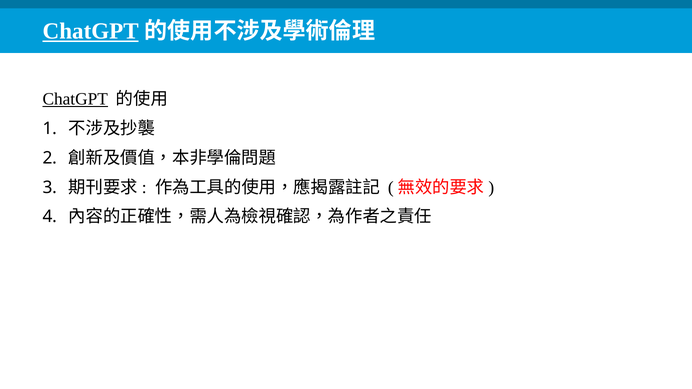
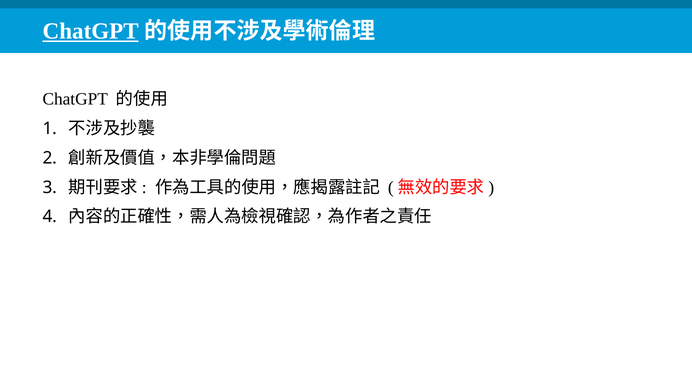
ChatGPT underline: present -> none (75, 99)
